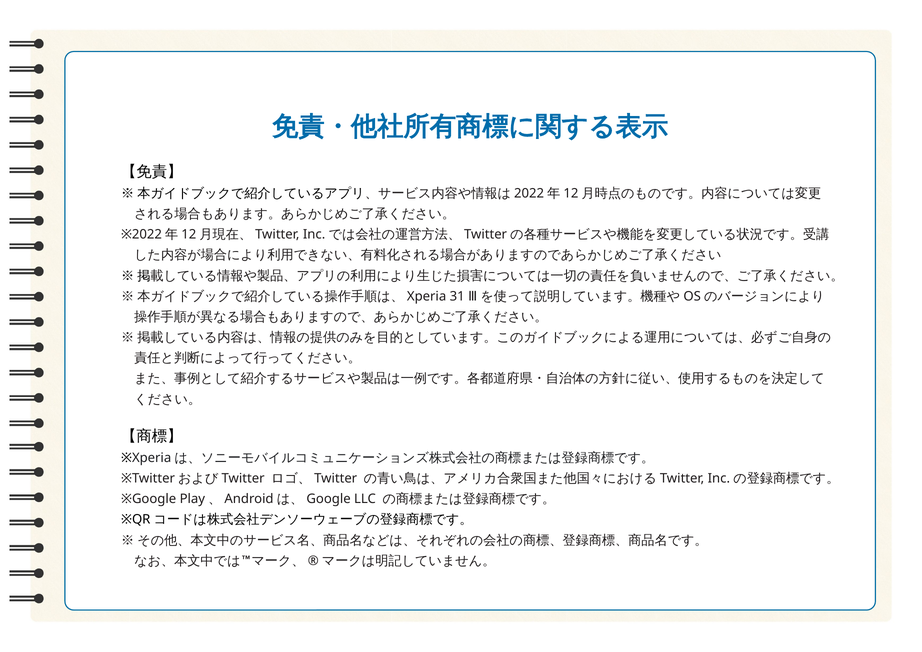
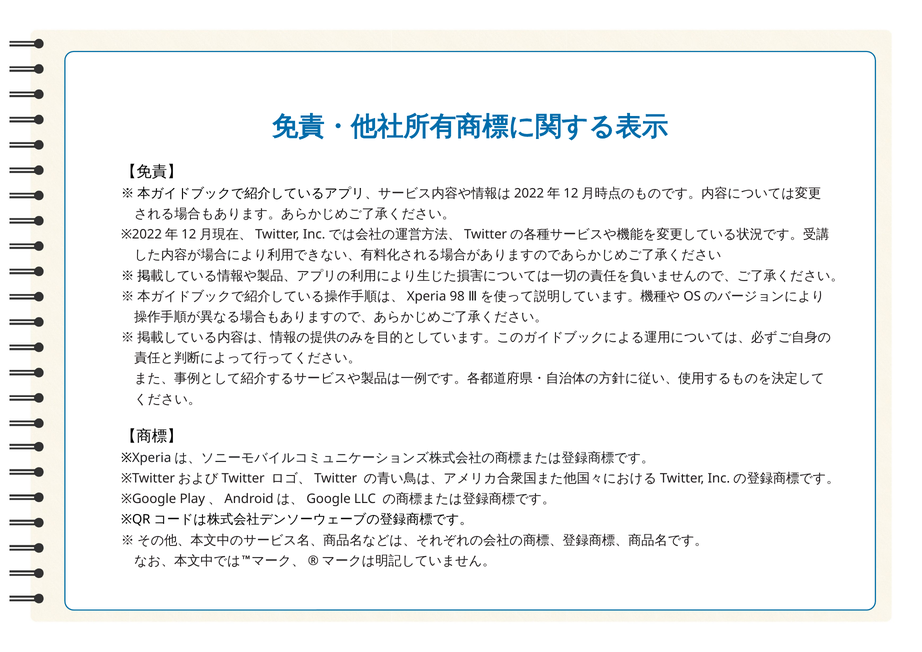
31: 31 -> 98 (457, 296)
